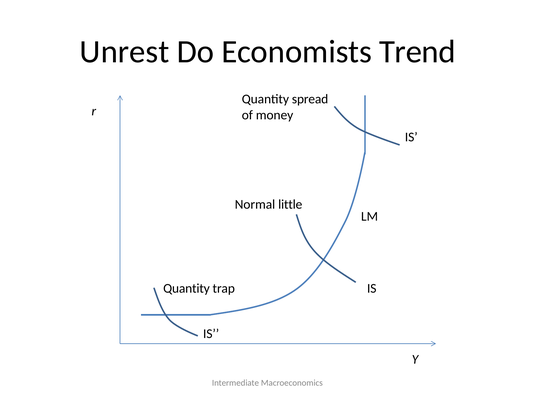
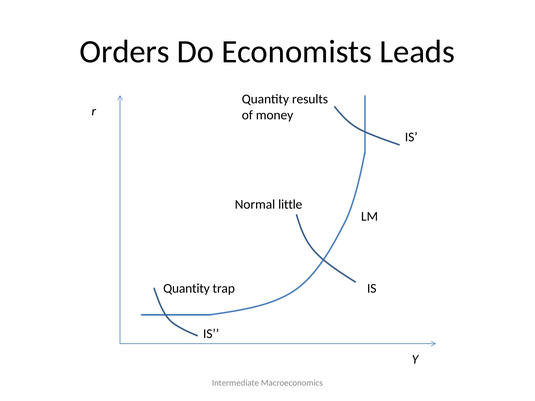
Unrest: Unrest -> Orders (125, 52)
Trend: Trend -> Leads (417, 52)
spread: spread -> results (310, 99)
